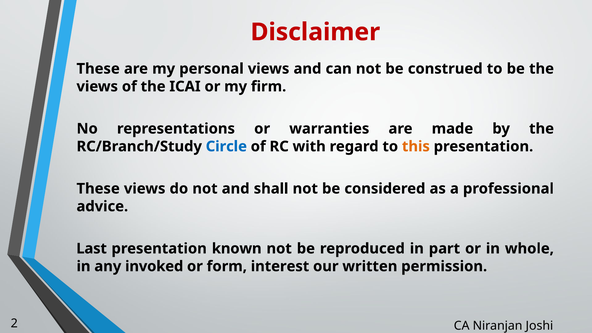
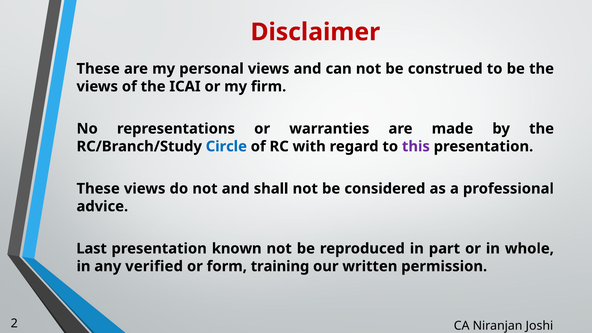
this colour: orange -> purple (416, 146)
invoked: invoked -> verified (154, 266)
interest: interest -> training (280, 266)
